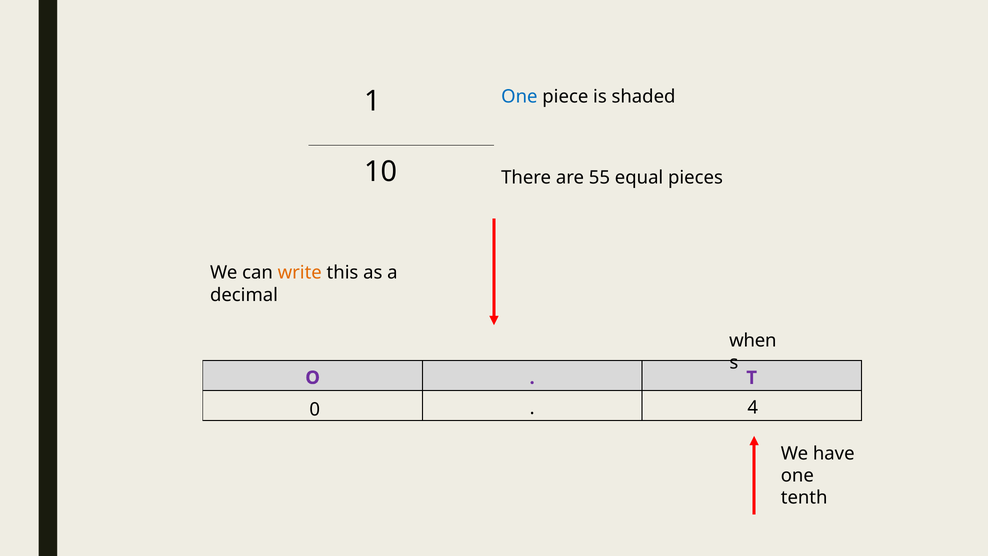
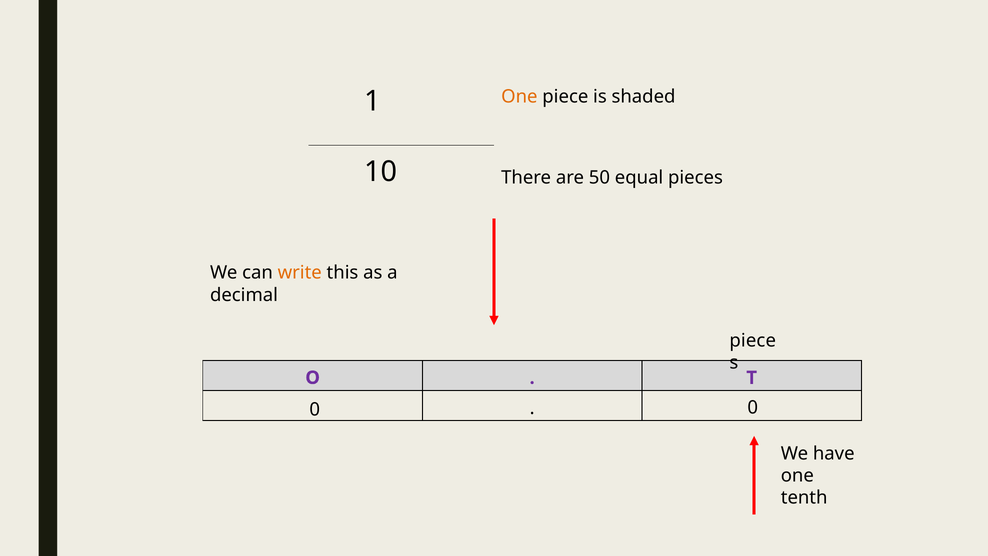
One colour: blue -> orange (519, 97)
55: 55 -> 50 (599, 177)
when: when -> piece (753, 340)
0 4: 4 -> 0 (753, 407)
